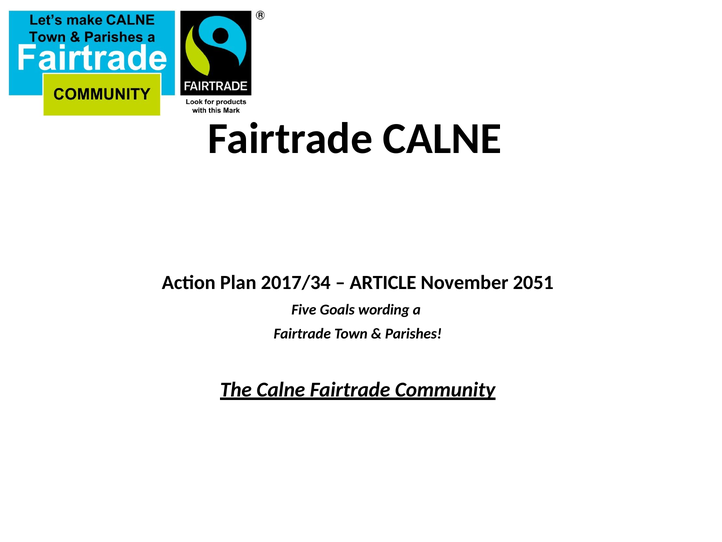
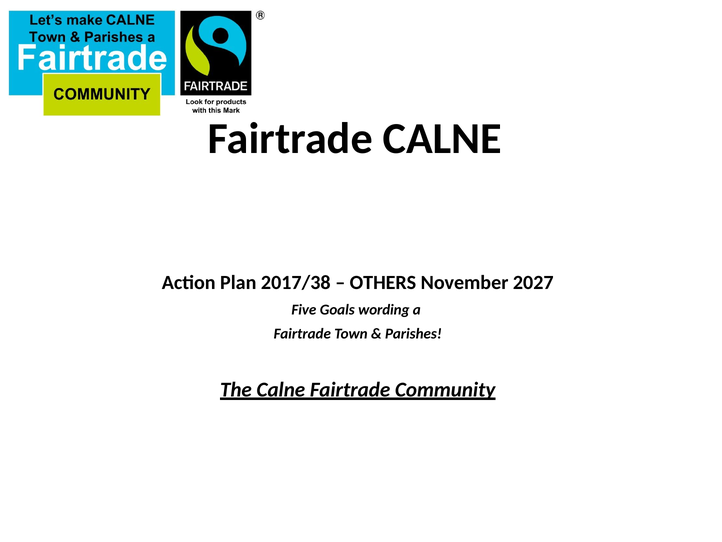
2017/34: 2017/34 -> 2017/38 (296, 282)
ARTICLE: ARTICLE -> OTHERS (383, 282)
2051: 2051 -> 2027 (533, 282)
